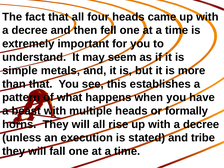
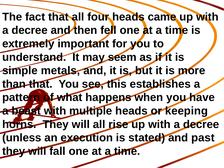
formally: formally -> keeping (186, 111)
tribe: tribe -> past (203, 138)
